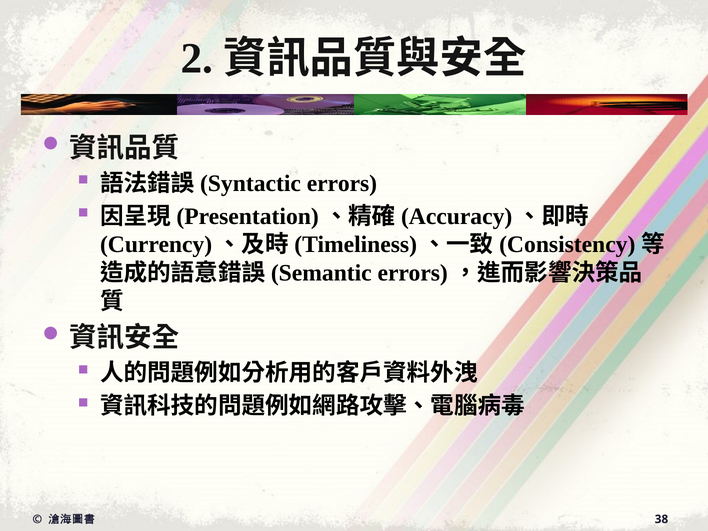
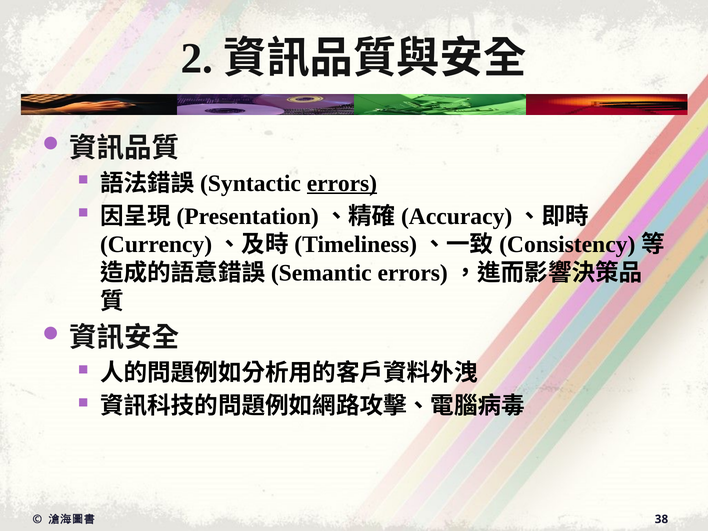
errors underline: none -> present (342, 183)
